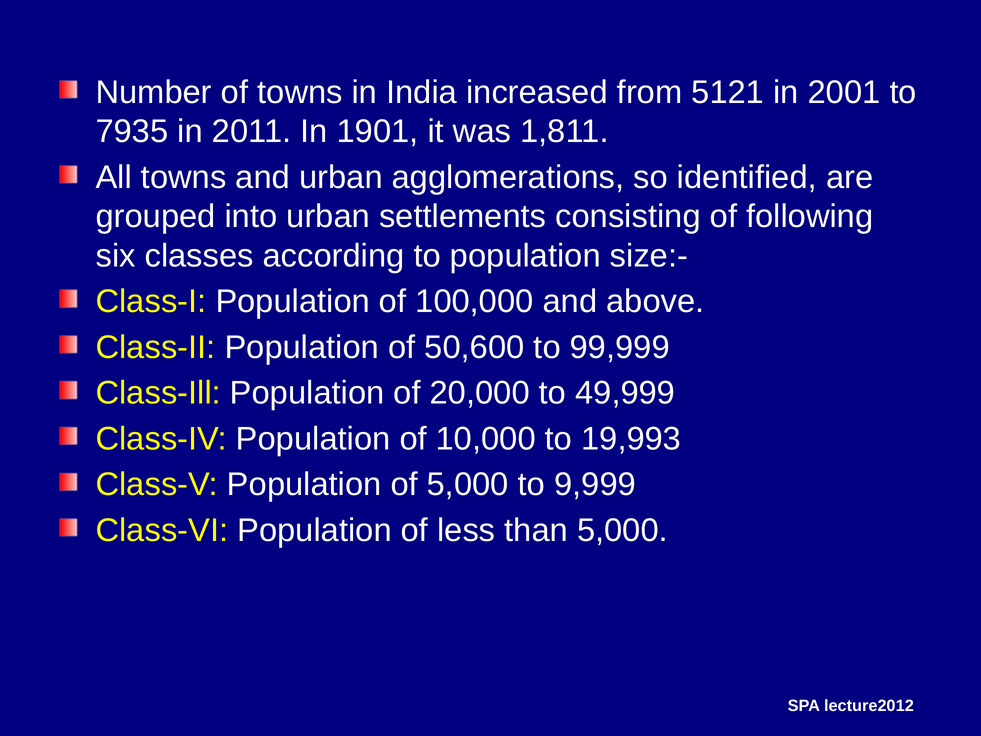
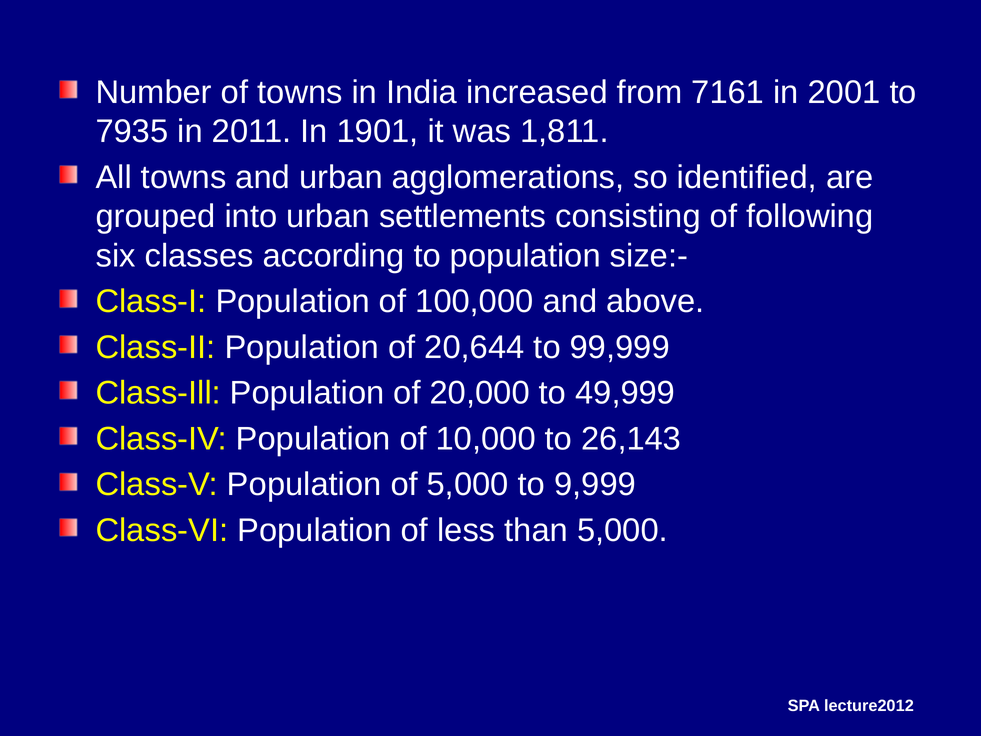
5121: 5121 -> 7161 (728, 92)
50,600: 50,600 -> 20,644 (474, 347)
19,993: 19,993 -> 26,143 (631, 439)
